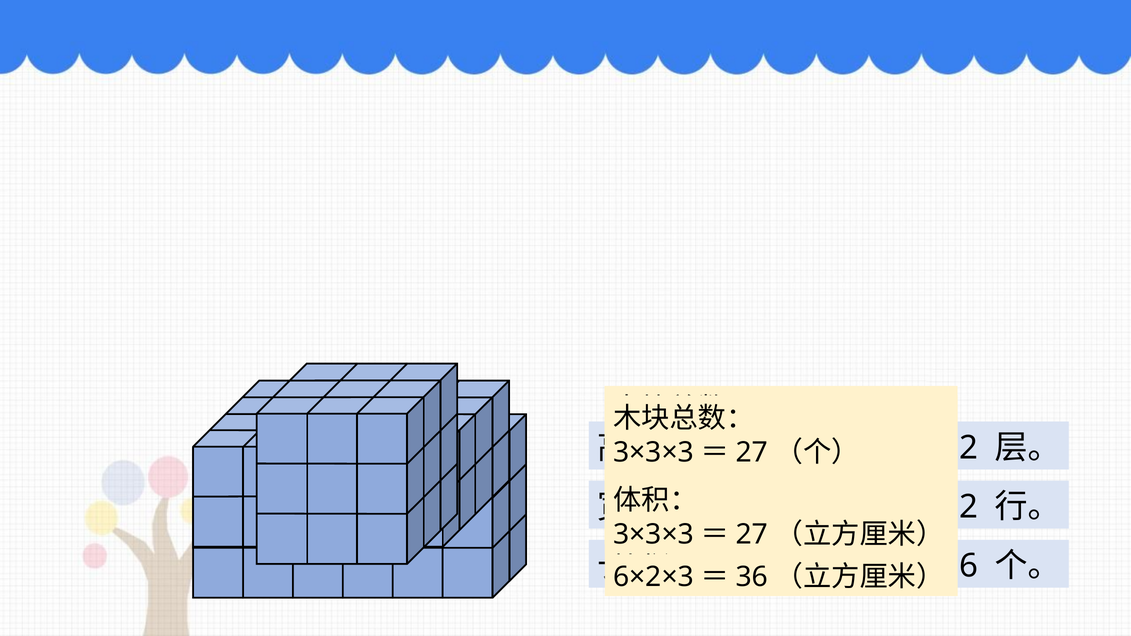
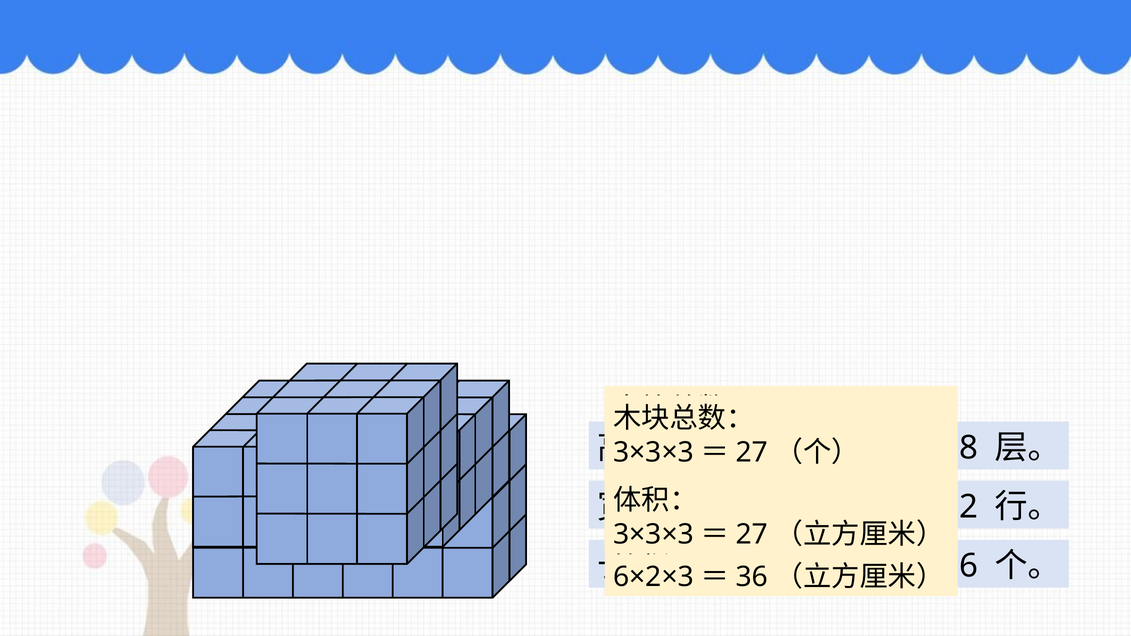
2: 2 -> 8 (969, 448)
